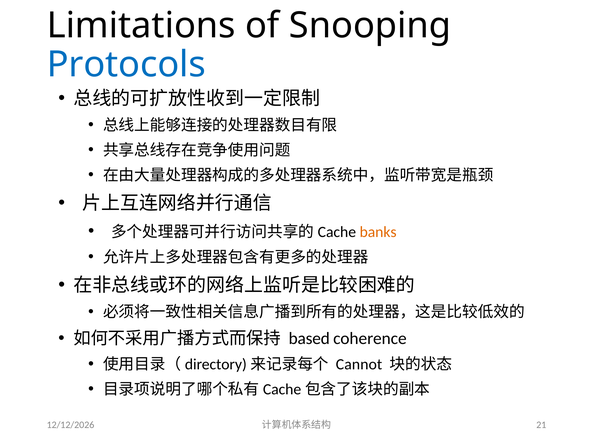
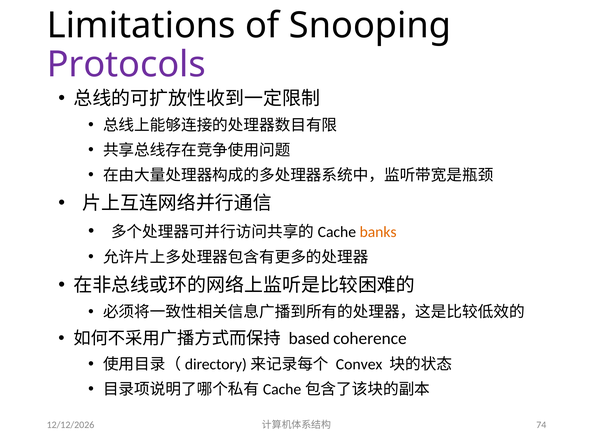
Protocols colour: blue -> purple (126, 65)
Cannot: Cannot -> Convex (359, 364)
21: 21 -> 74 (541, 425)
